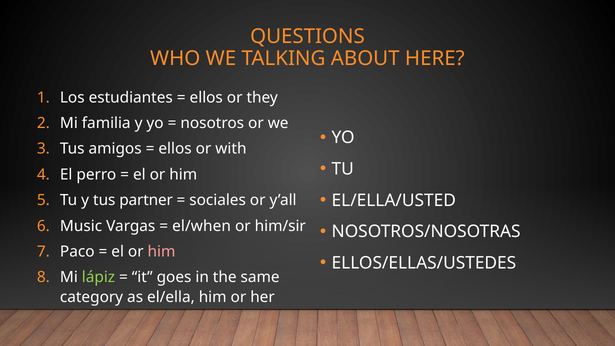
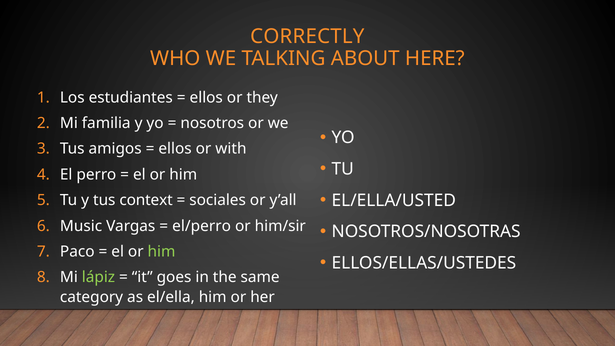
QUESTIONS: QUESTIONS -> CORRECTLY (307, 36)
partner: partner -> context (146, 200)
el/when: el/when -> el/perro (202, 226)
him colour: pink -> light green (162, 252)
